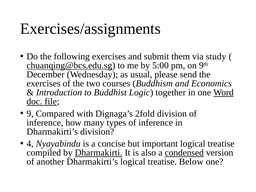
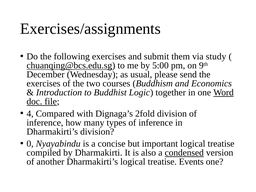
9: 9 -> 4 (30, 114)
4: 4 -> 0 (30, 144)
Dharmakirti underline: present -> none (99, 153)
Below: Below -> Events (191, 162)
